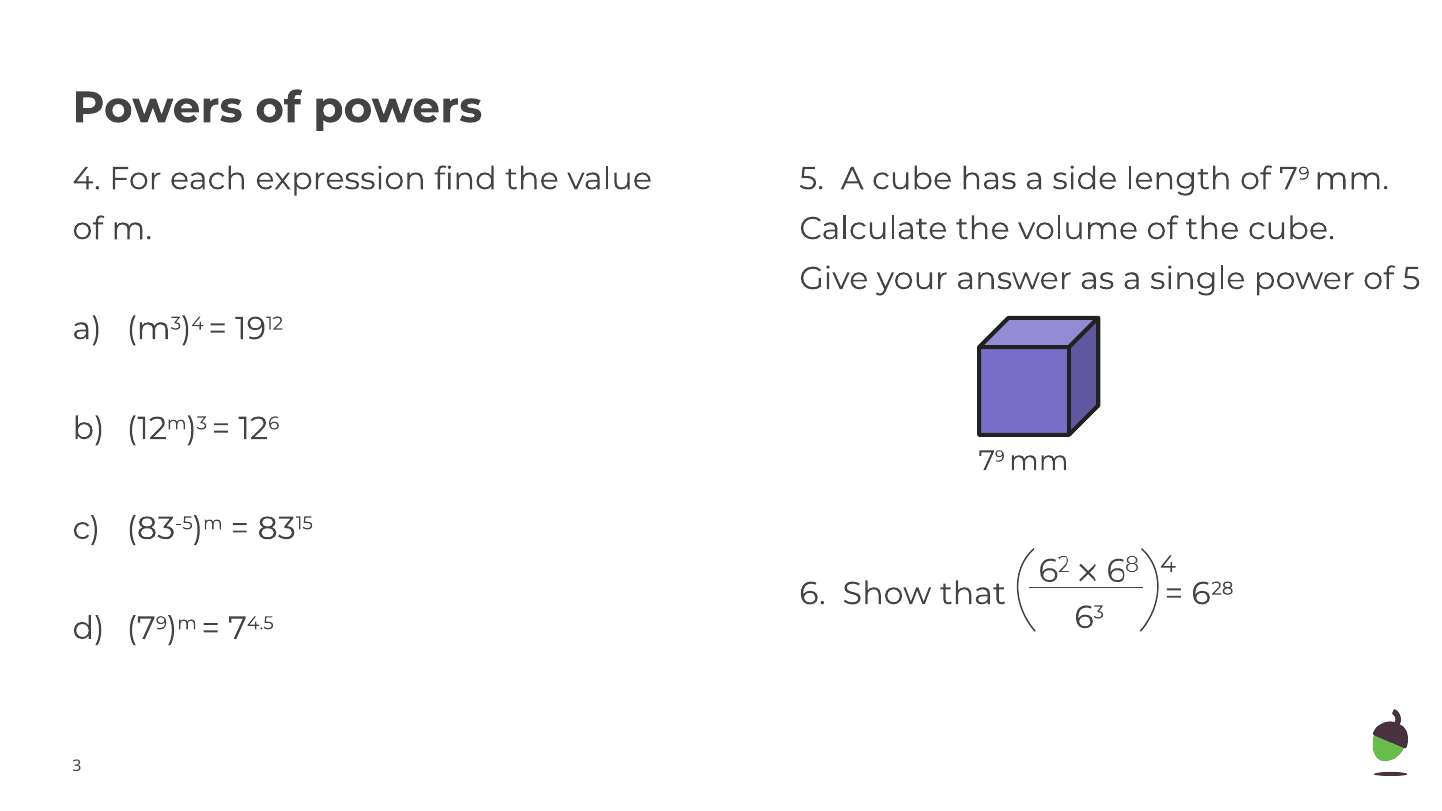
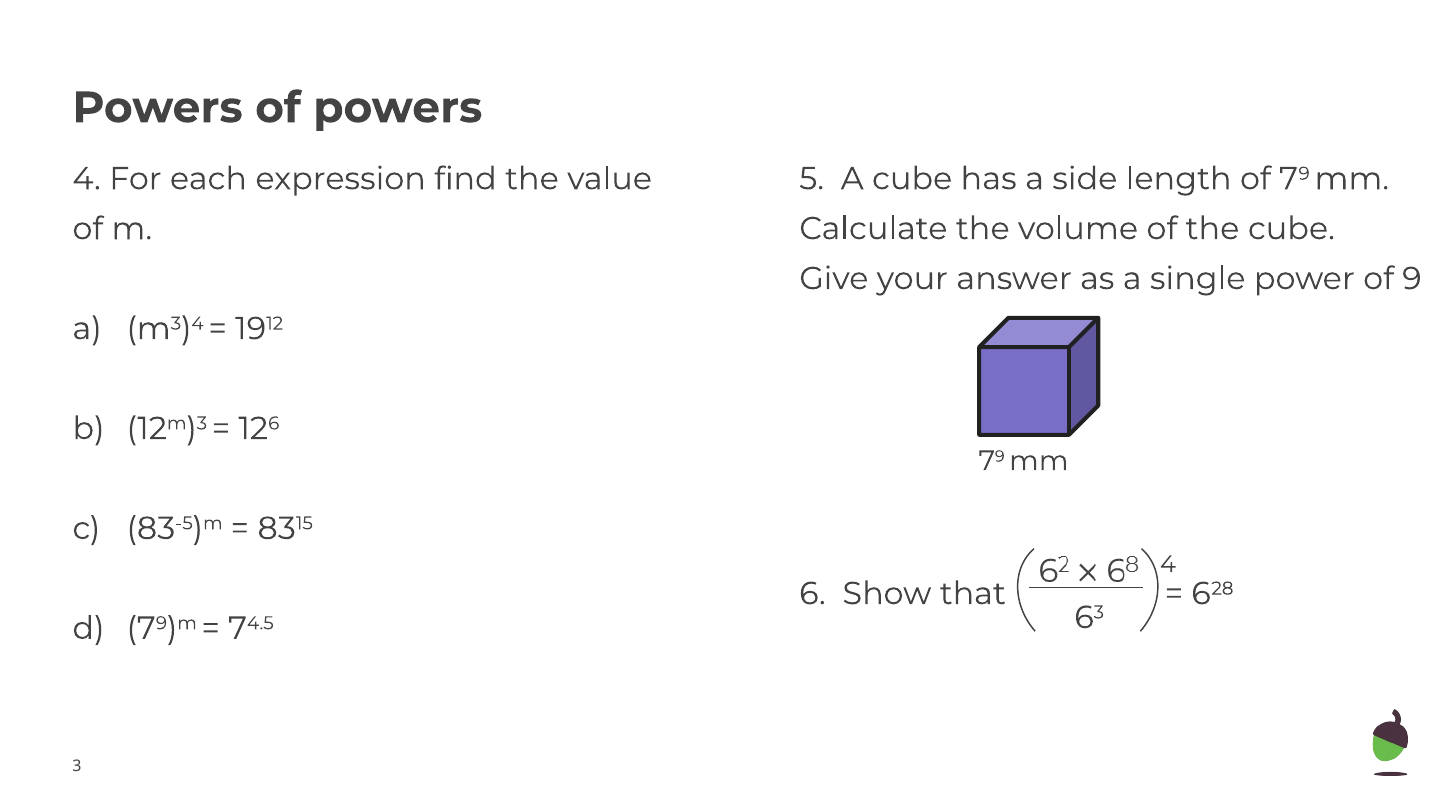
of 5: 5 -> 9 (1412, 279)
